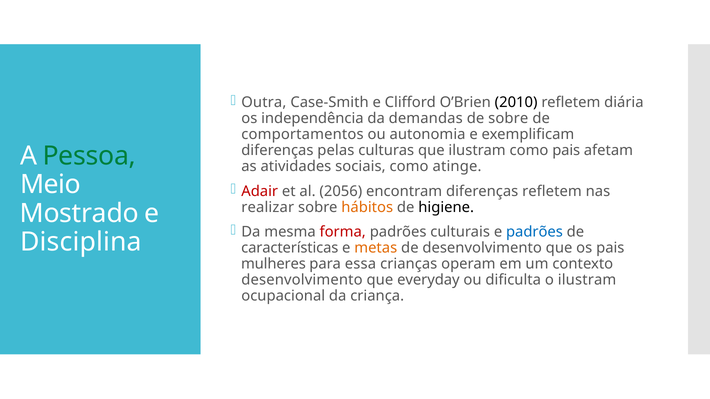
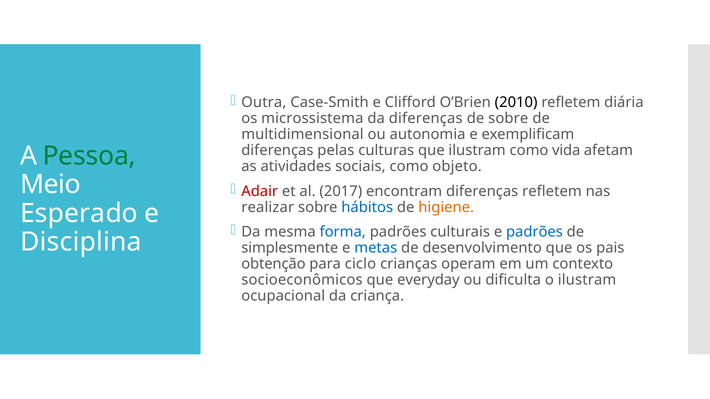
independência: independência -> microssistema (312, 118)
da demandas: demandas -> diferenças (426, 118)
comportamentos: comportamentos -> multidimensional (302, 134)
como pais: pais -> vida (566, 150)
atinge: atinge -> objeto (457, 166)
2056: 2056 -> 2017 (341, 191)
hábitos colour: orange -> blue (367, 207)
higiene colour: black -> orange (446, 207)
Mostrado: Mostrado -> Esperado (79, 214)
forma colour: red -> blue (343, 232)
características: características -> simplesmente (290, 248)
metas colour: orange -> blue (376, 248)
mulheres: mulheres -> obtenção (273, 264)
essa: essa -> ciclo (360, 264)
desenvolvimento: desenvolvimento -> socioeconômicos (302, 280)
